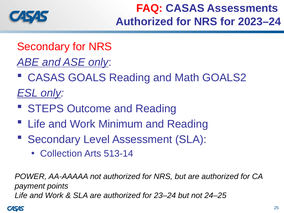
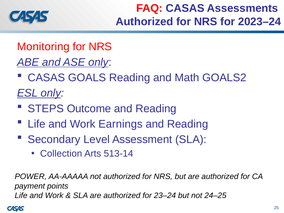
Secondary: Secondary -> Monitoring (43, 47)
Minimum: Minimum -> Earnings (121, 124)
